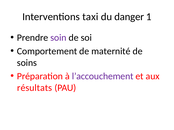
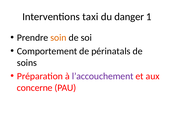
soin colour: purple -> orange (58, 38)
maternité: maternité -> périnatals (111, 51)
résultats: résultats -> concerne (35, 88)
